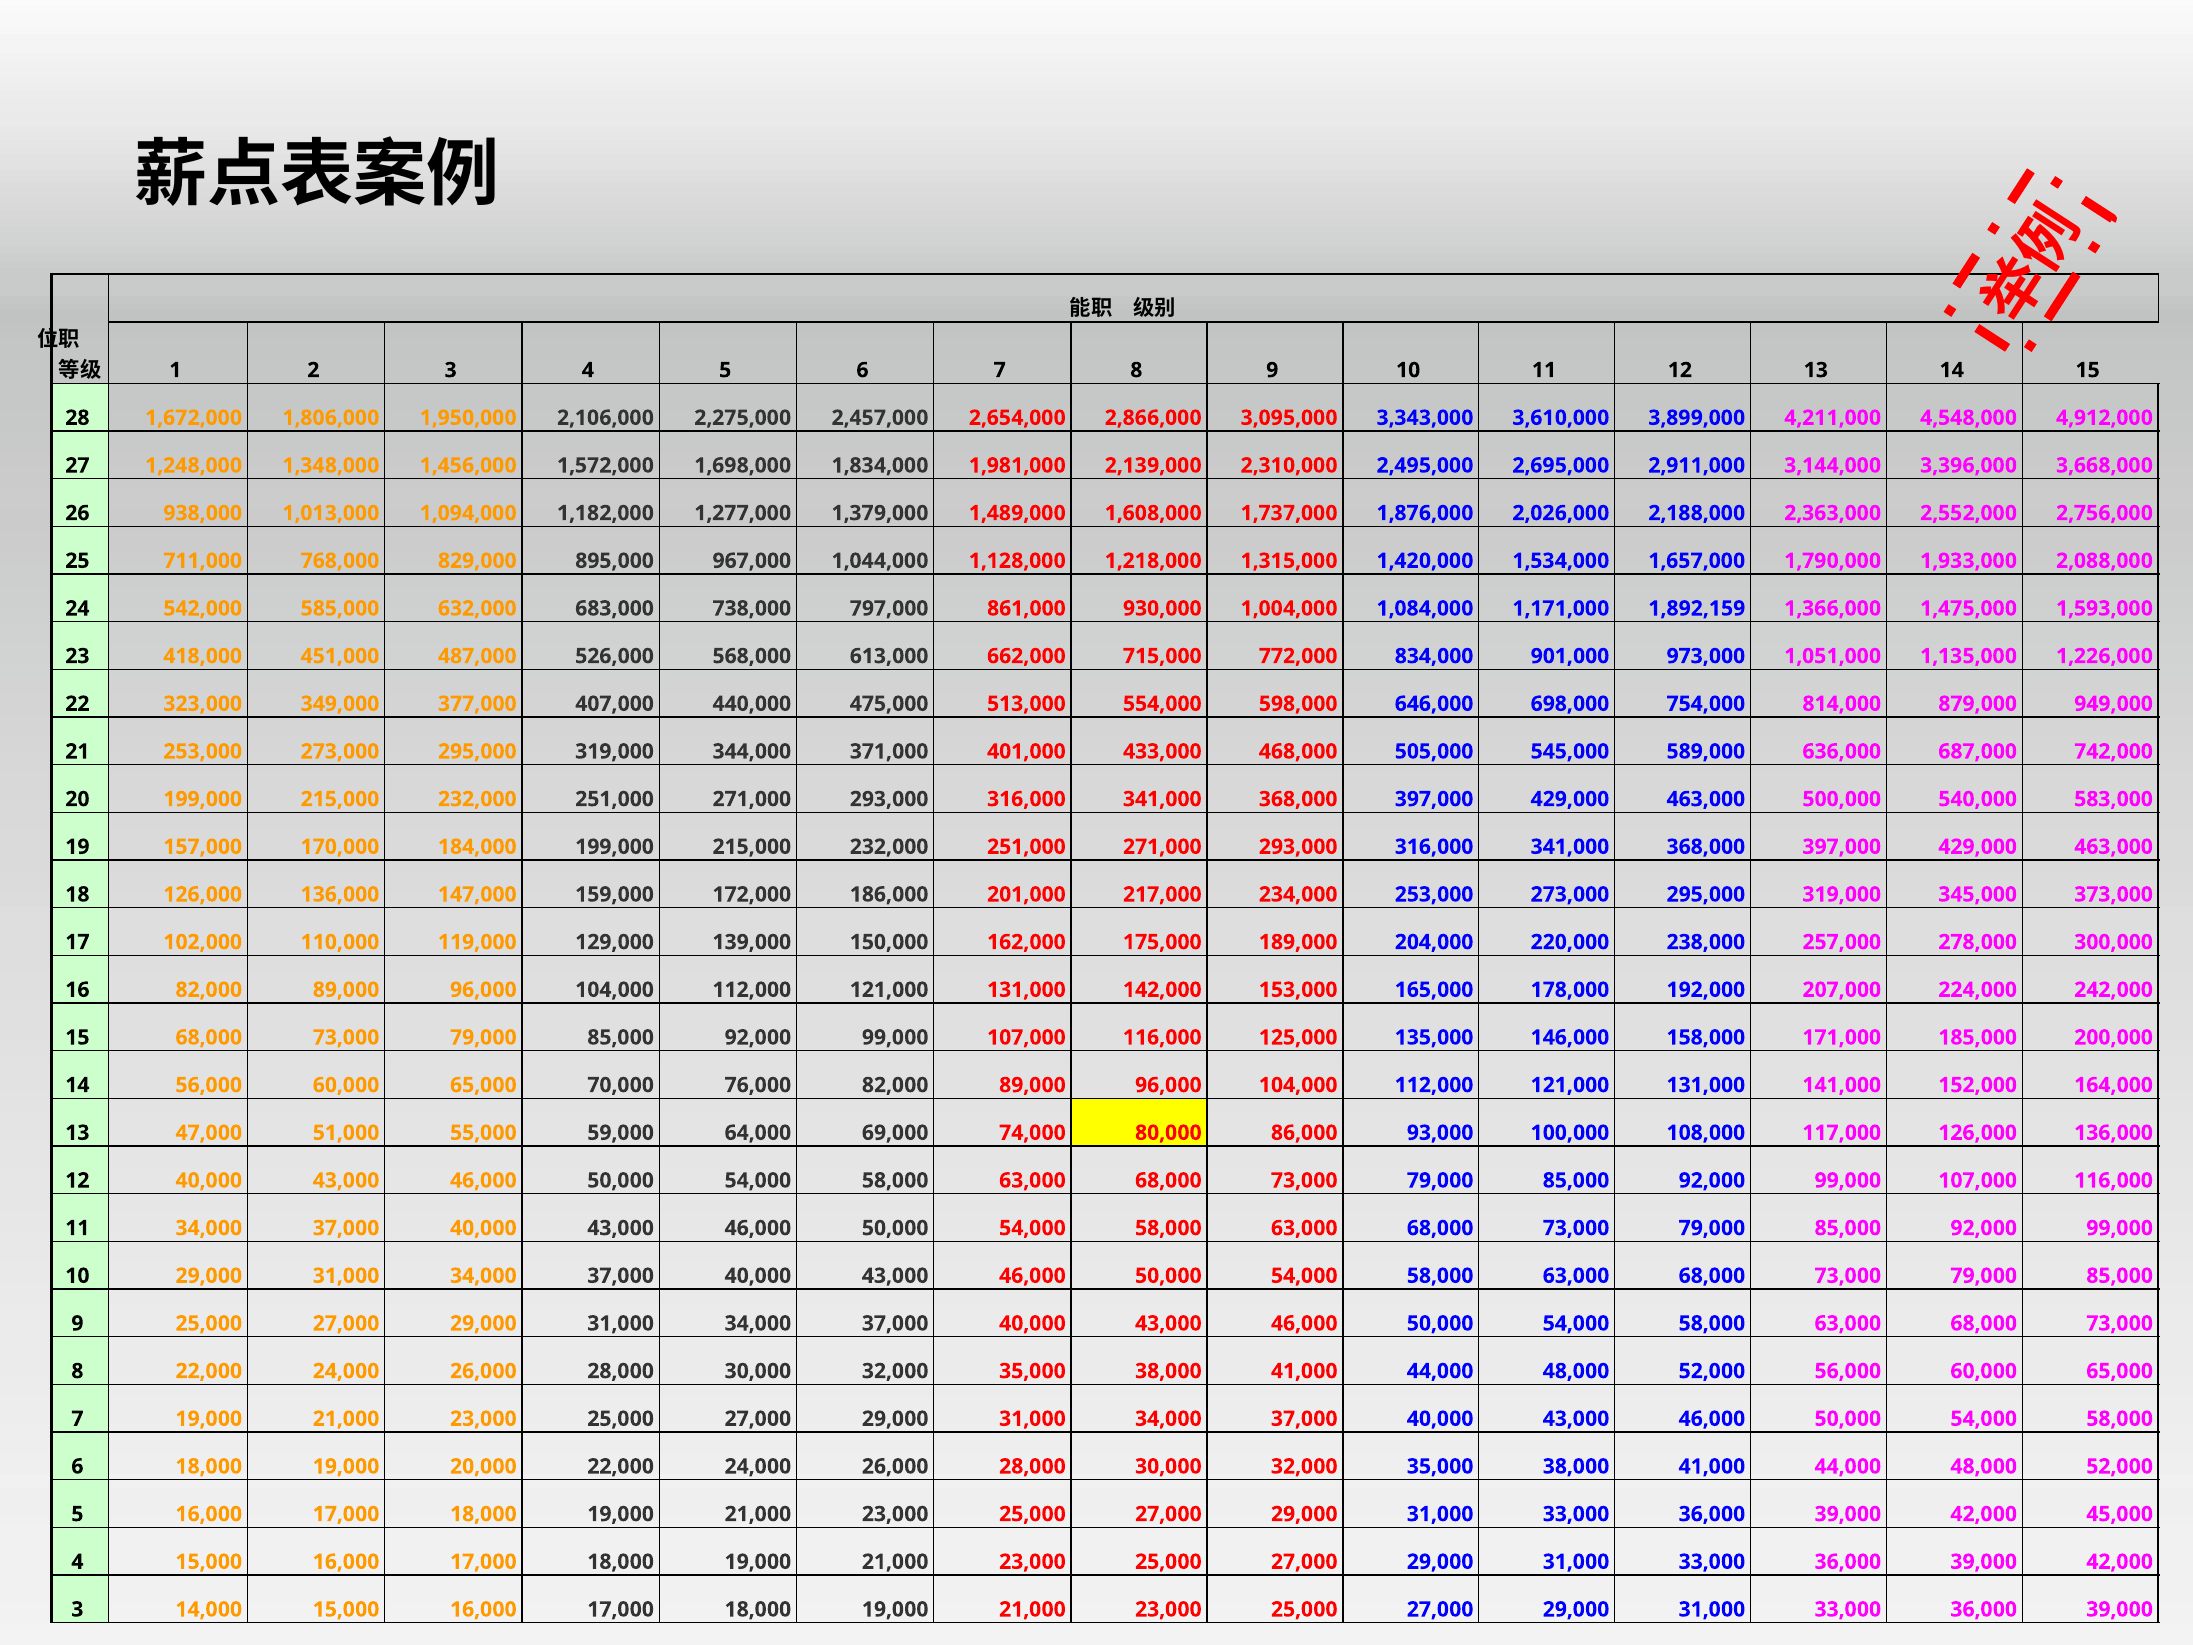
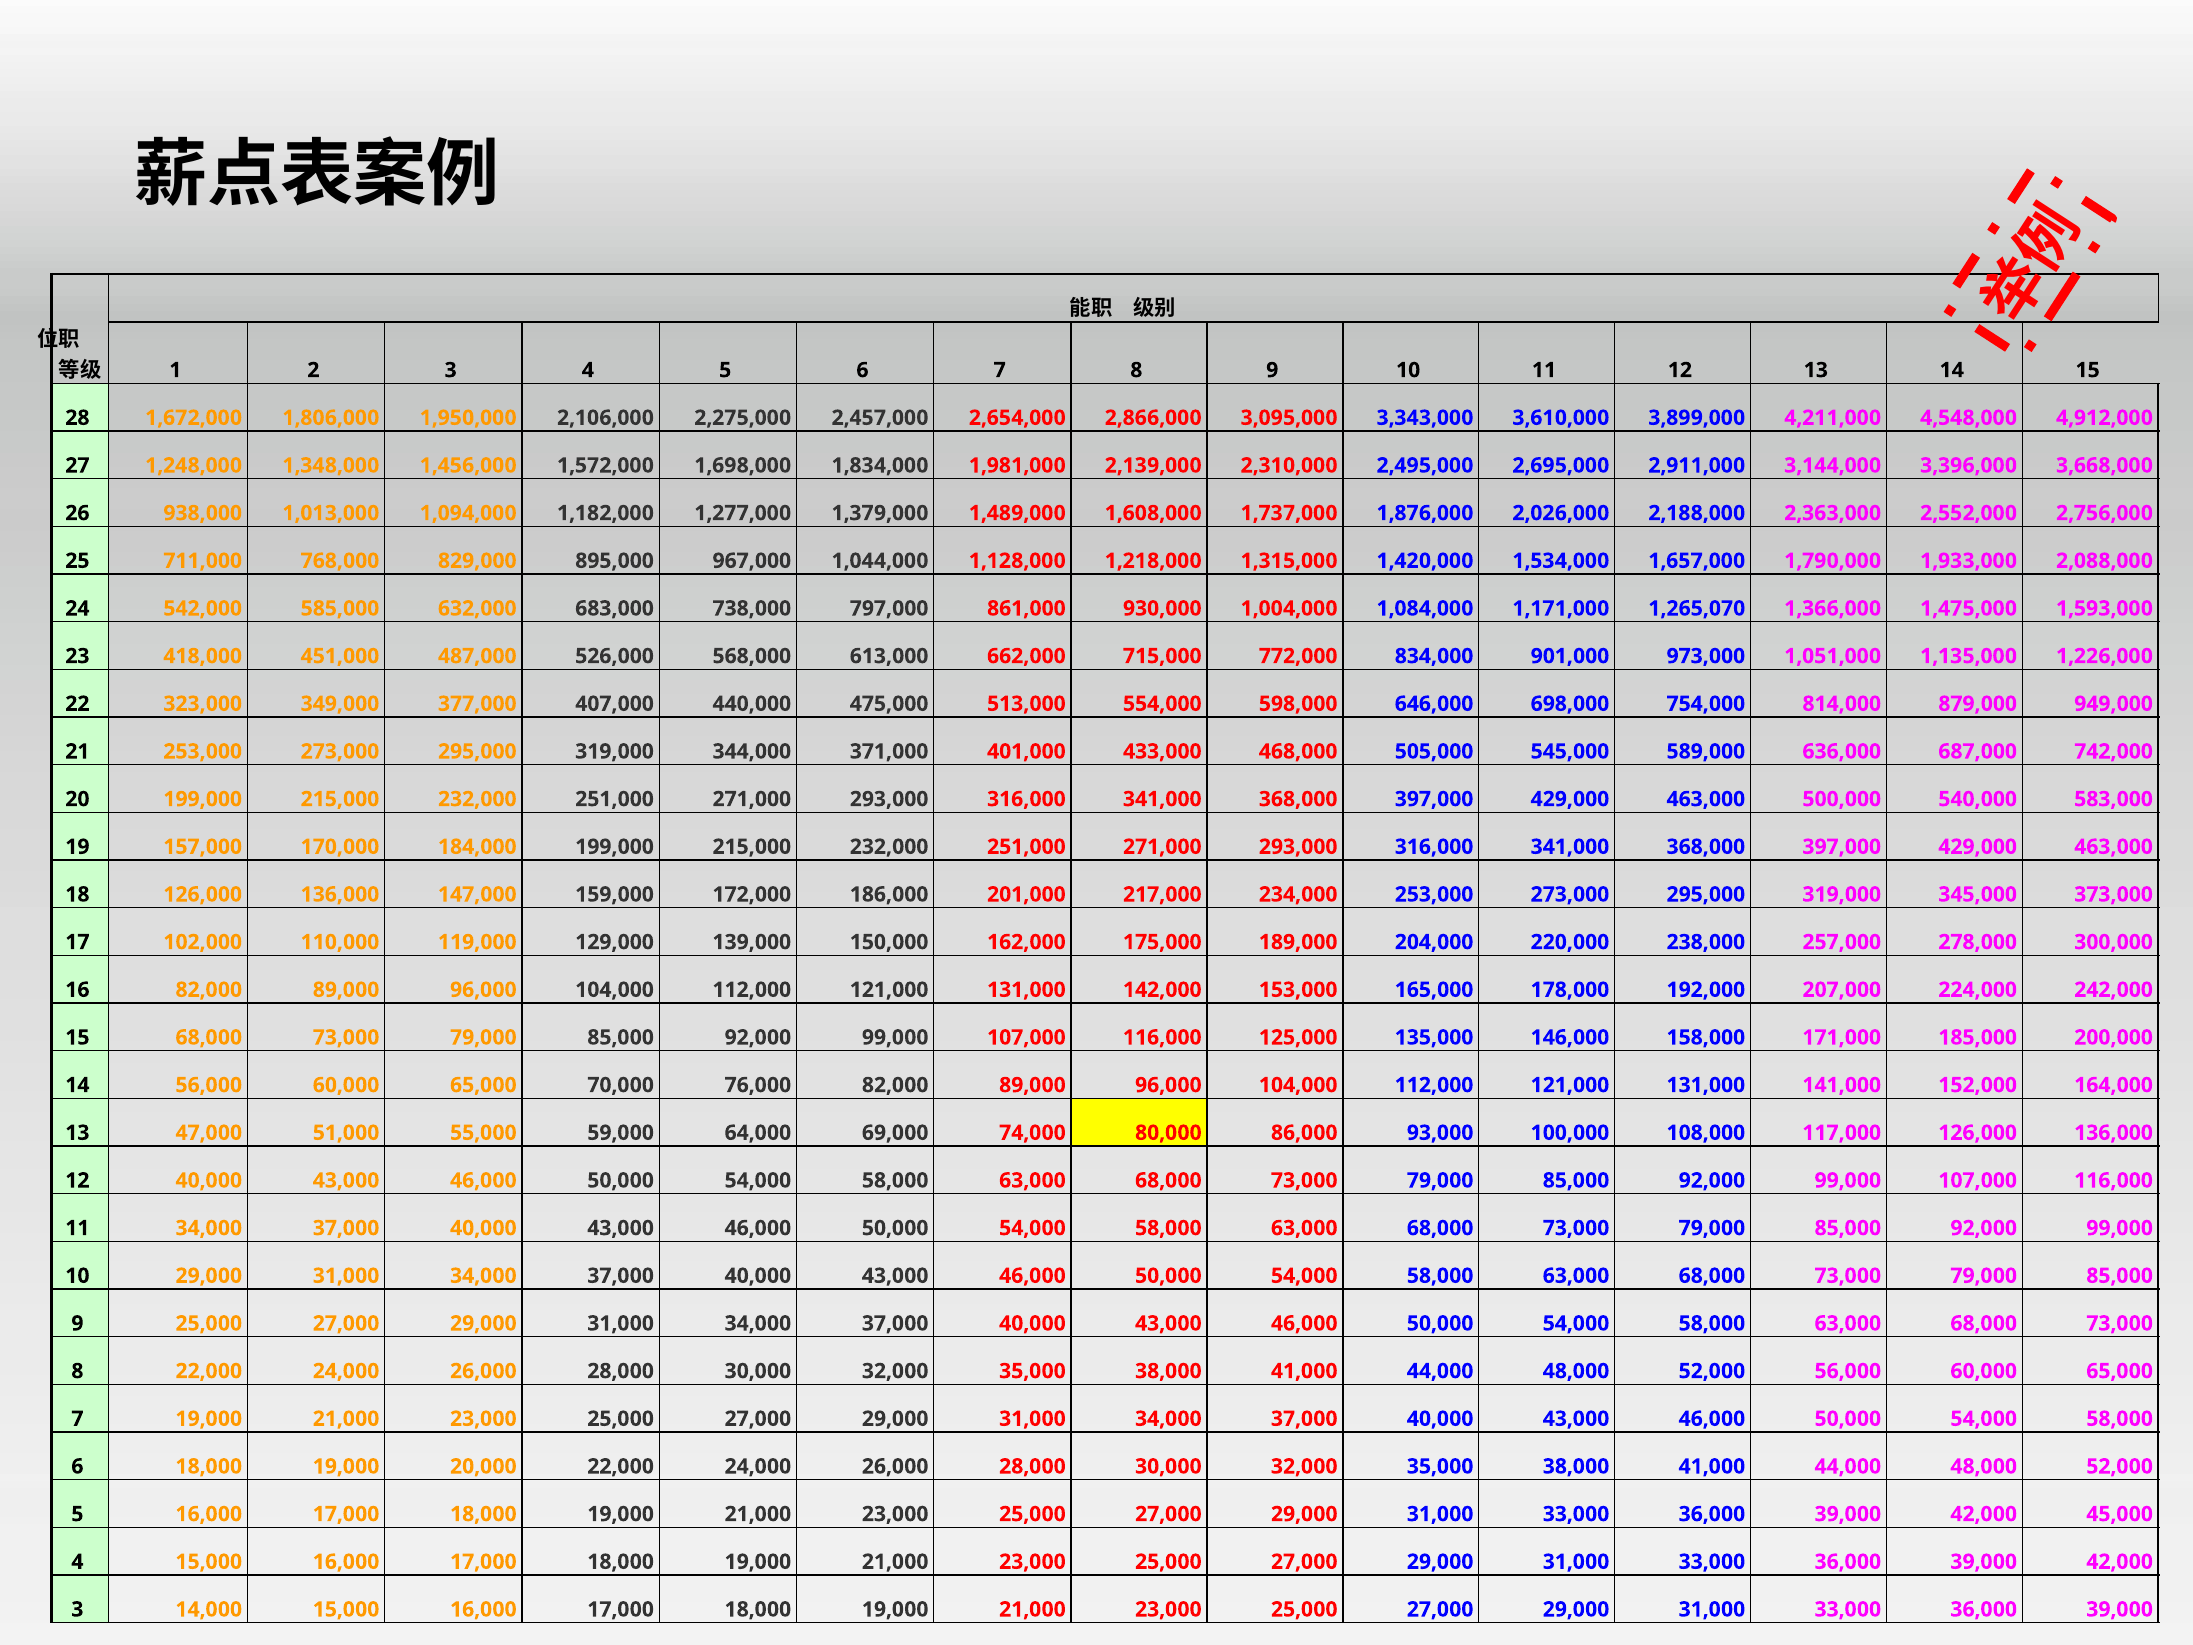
1,892,159: 1,892,159 -> 1,265,070 (1697, 608)
